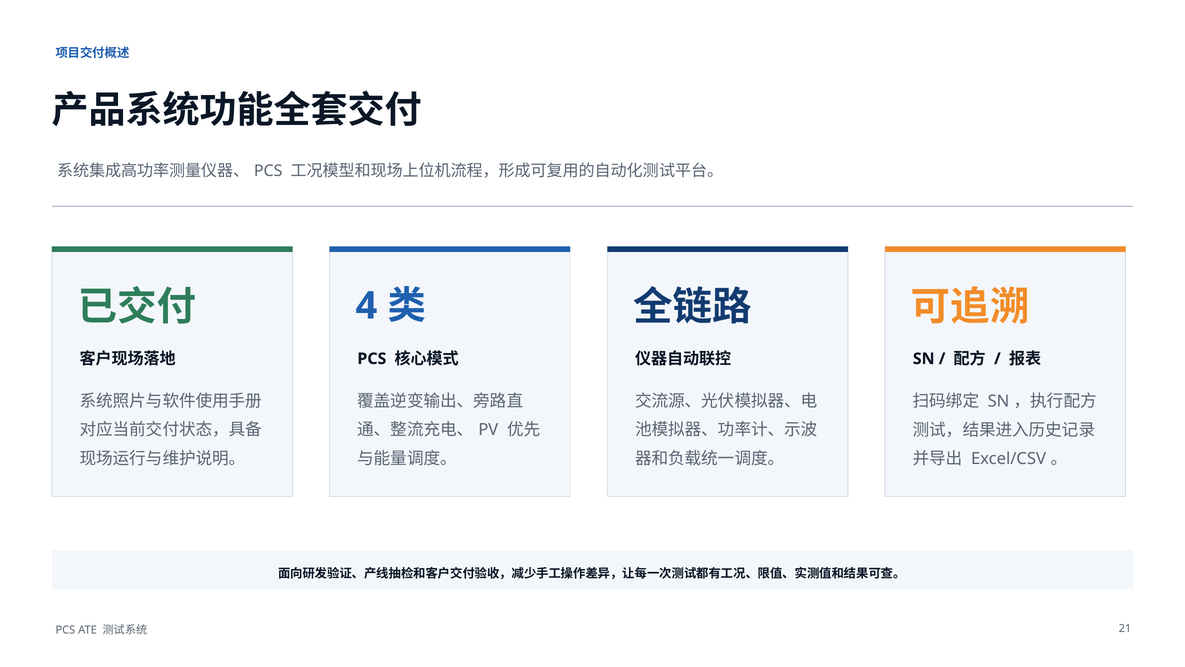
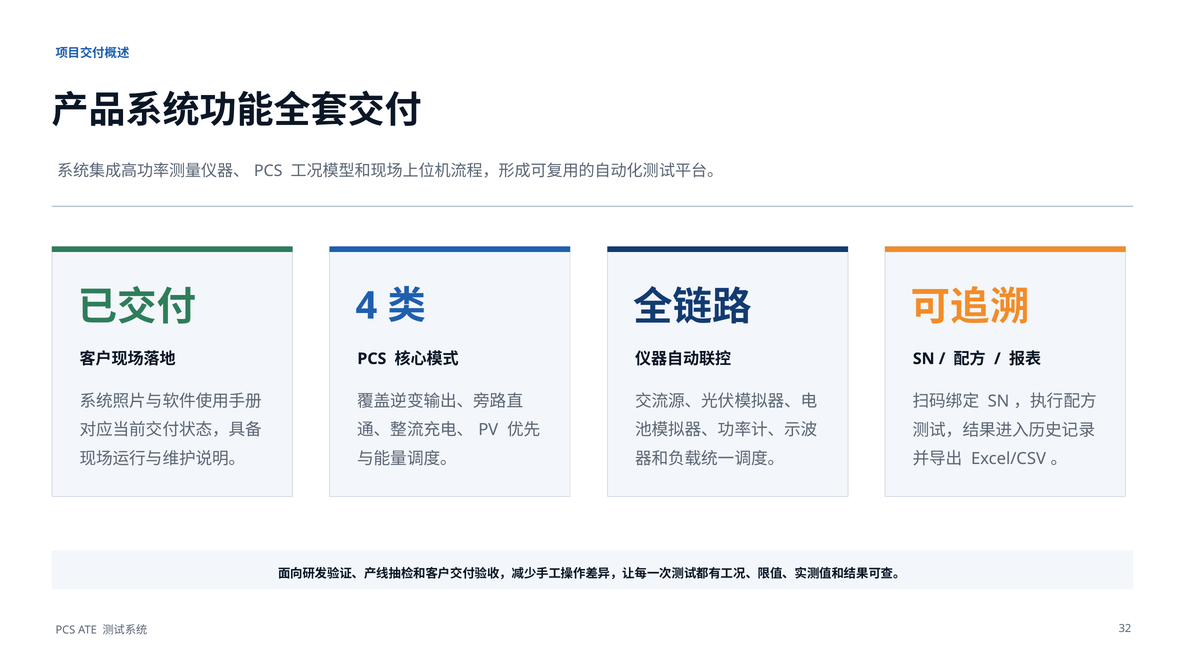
21: 21 -> 32 (1125, 628)
